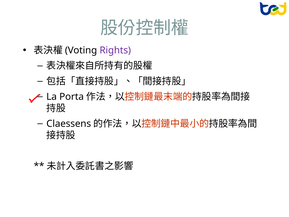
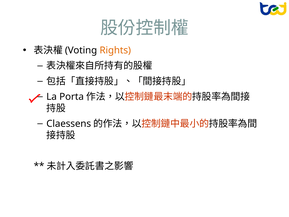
Rights colour: purple -> orange (115, 50)
